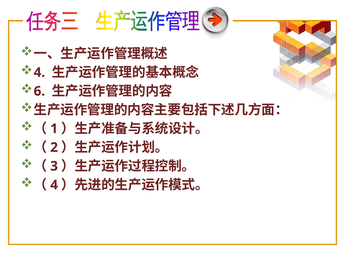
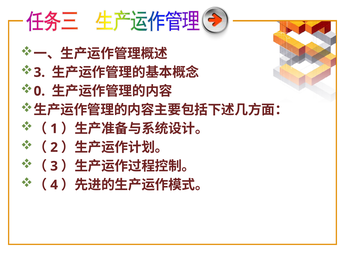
4: 4 -> 3 (39, 73)
6: 6 -> 0 (39, 91)
